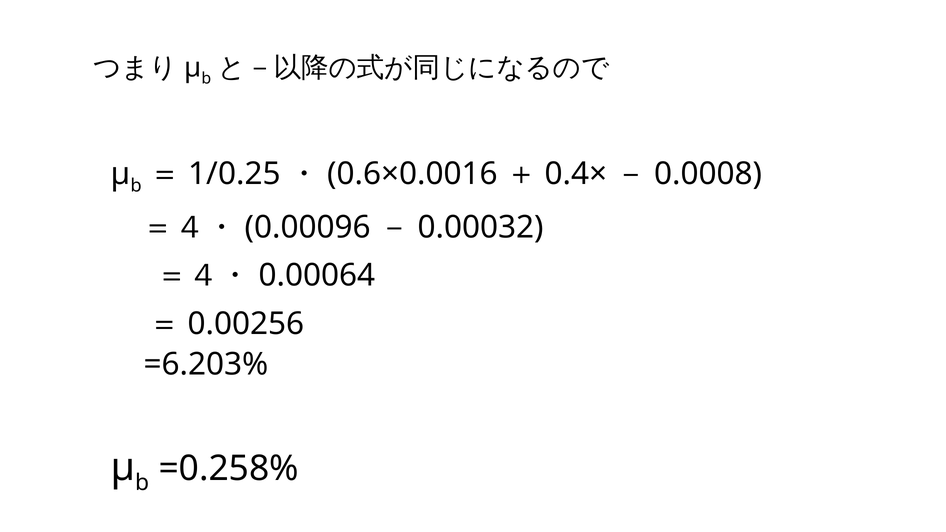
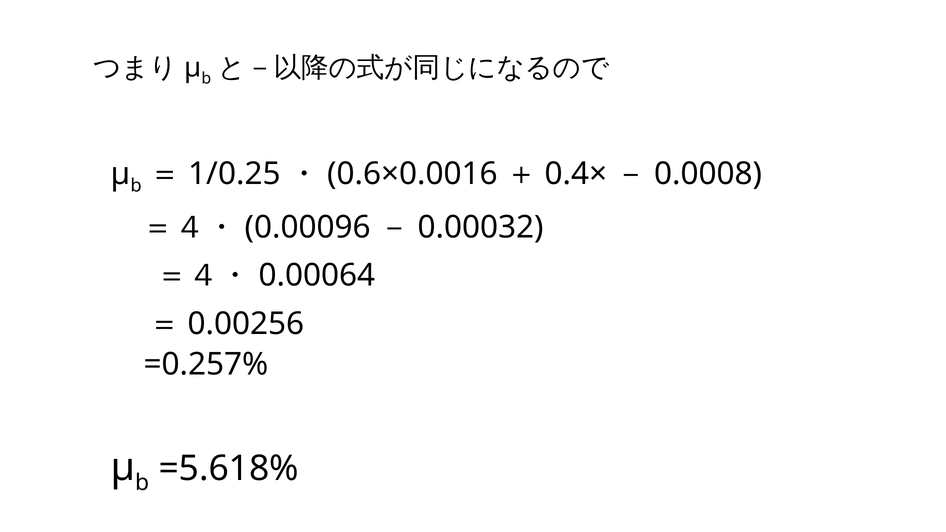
=6.203%: =6.203% -> =0.257% (206, 364)
=0.258%: =0.258% -> =5.618% (229, 469)
